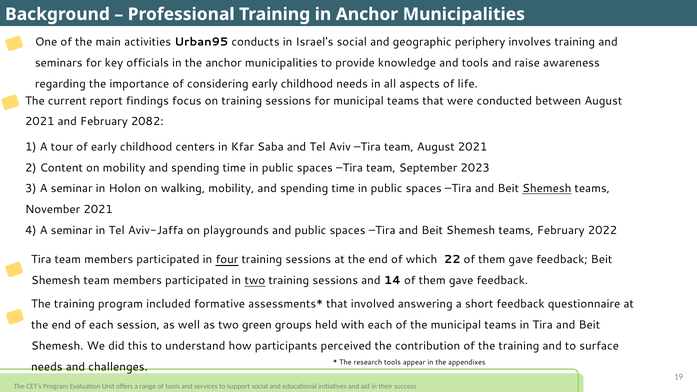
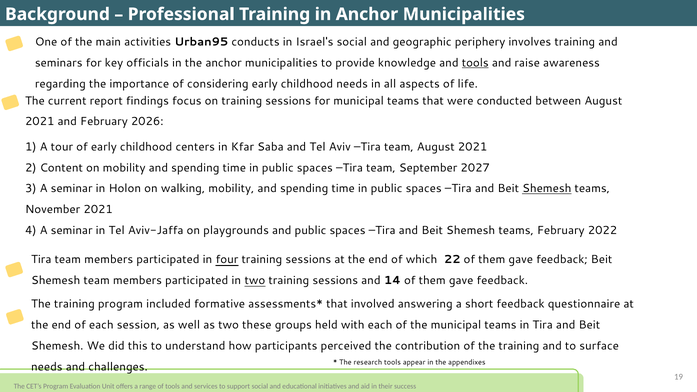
tools underline: none -> present (475, 63)
2082: 2082 -> 2026 (147, 122)
2023: 2023 -> 2027 (475, 168)
green: green -> these (257, 325)
